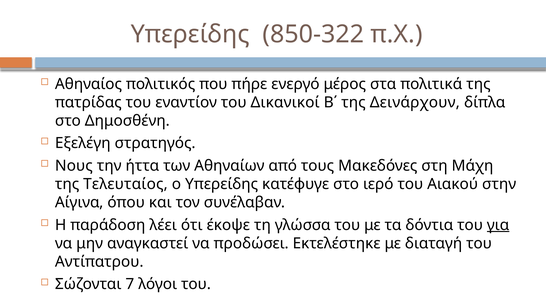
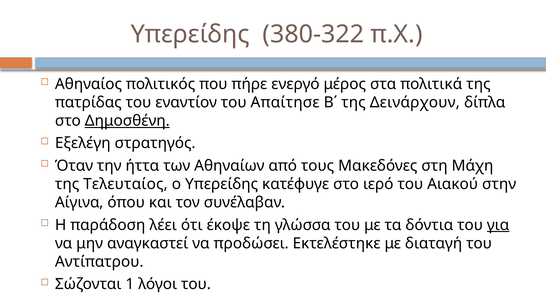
850-322: 850-322 -> 380-322 (313, 34)
Δικανικοί: Δικανικοί -> Απαίτησε (285, 102)
Δημοσθένη underline: none -> present (127, 121)
Νους: Νους -> Όταν (74, 166)
7: 7 -> 1 (130, 284)
